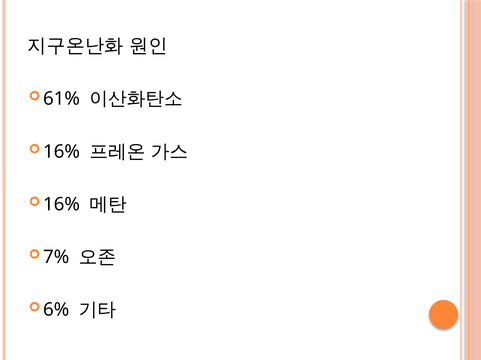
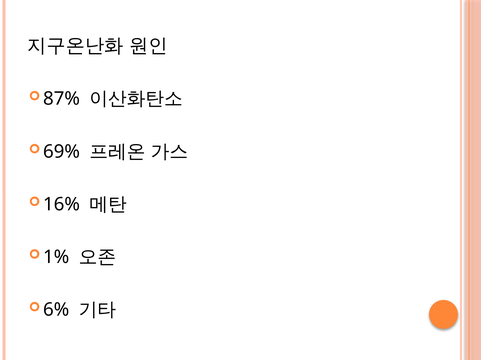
61%: 61% -> 87% (62, 99)
16%: 16% -> 69% (62, 152)
7%: 7% -> 1% (56, 258)
